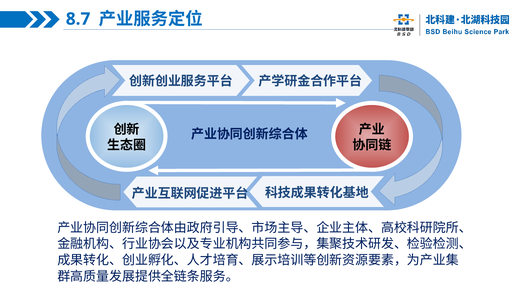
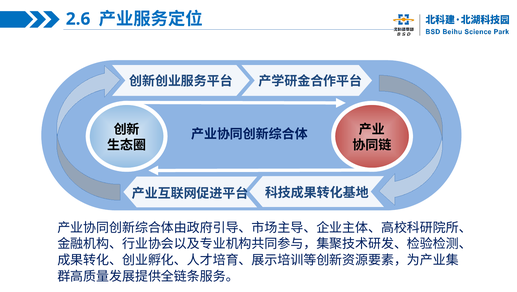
8.7: 8.7 -> 2.6 (78, 19)
